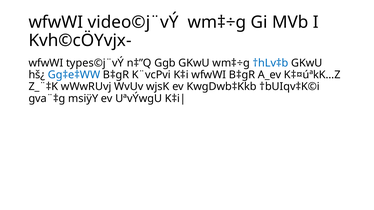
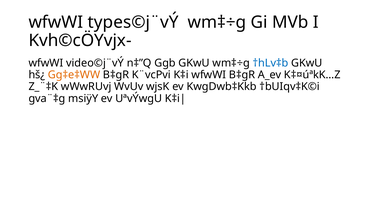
video©j¨vÝ: video©j¨vÝ -> types©j¨vÝ (133, 22)
types©j¨vÝ: types©j¨vÝ -> video©j¨vÝ (95, 63)
Gg‡e‡WW colour: blue -> orange (74, 75)
